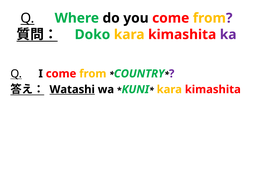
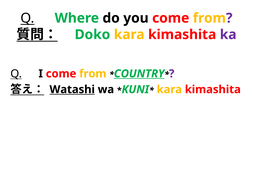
COUNTRY underline: none -> present (139, 74)
